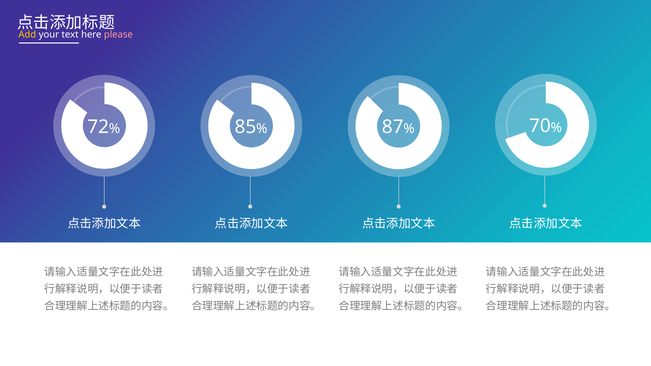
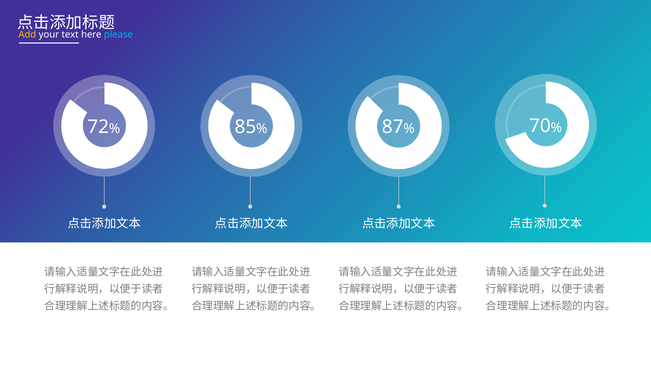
please colour: pink -> light blue (118, 35)
